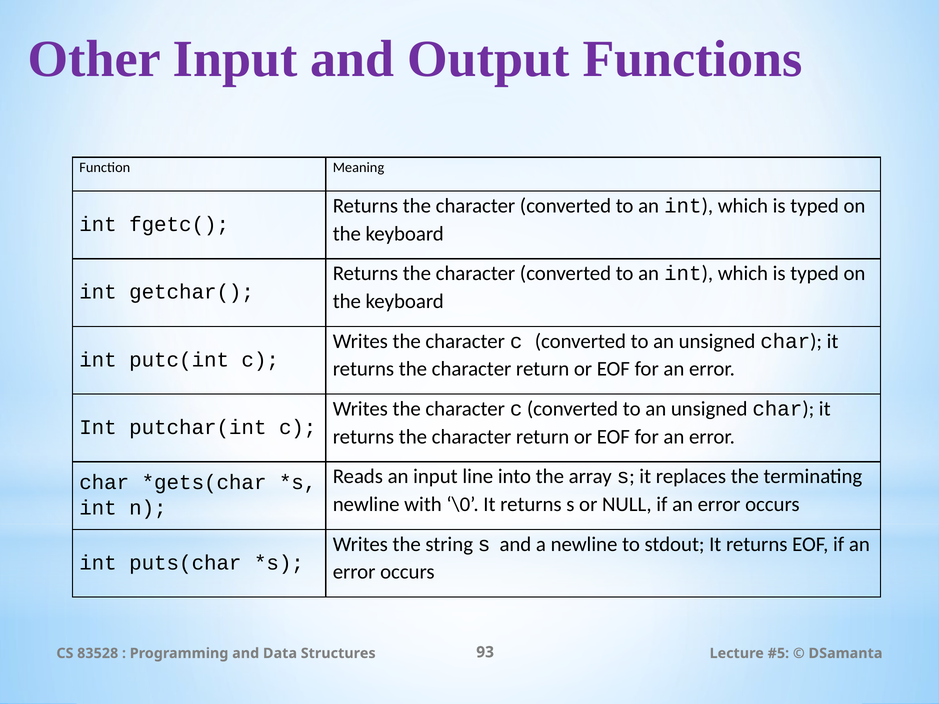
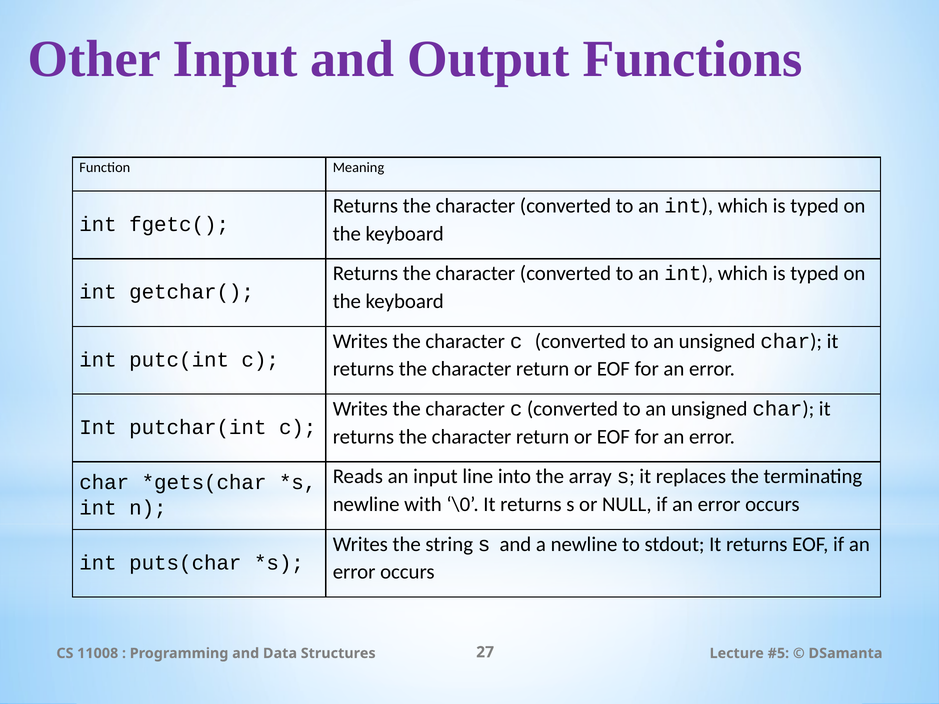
83528: 83528 -> 11008 (98, 654)
93: 93 -> 27 (485, 652)
